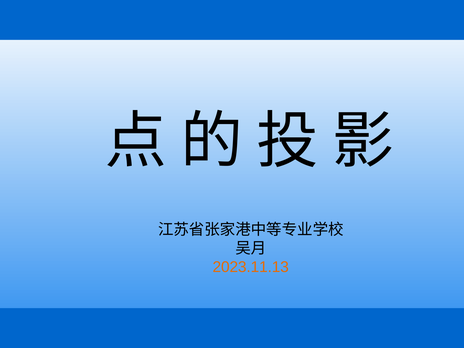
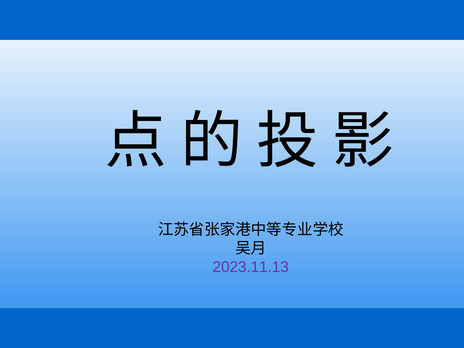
2023.11.13 colour: orange -> purple (251, 267)
